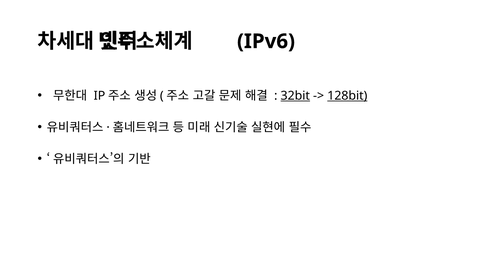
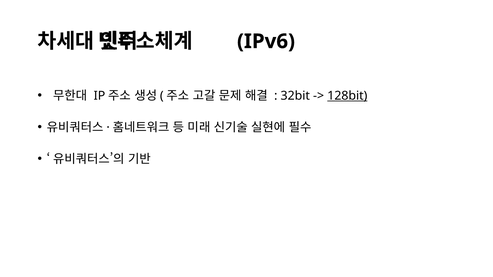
32bit underline: present -> none (295, 96)
